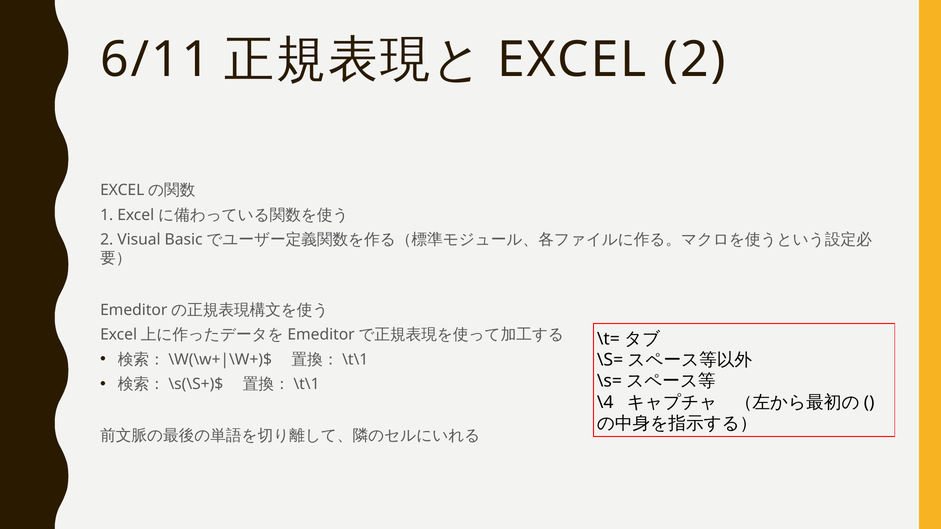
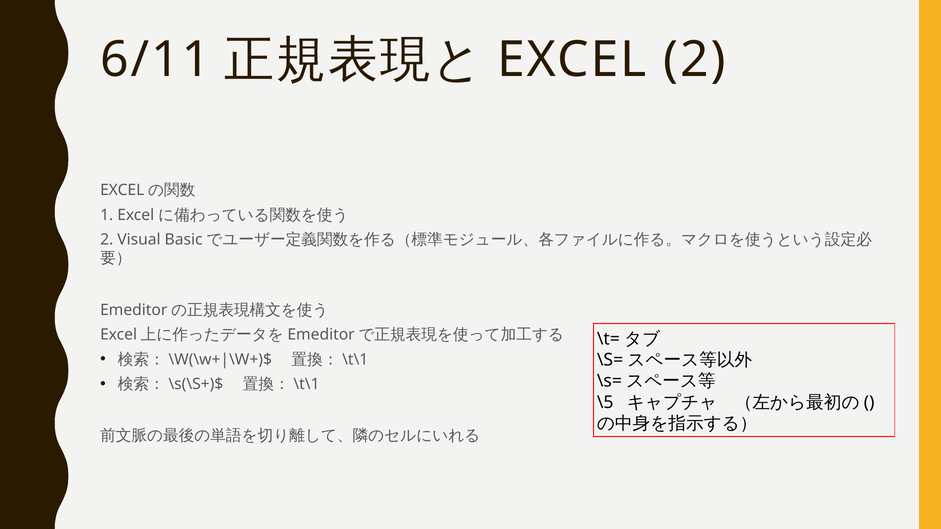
\4: \4 -> \5 (605, 403)
